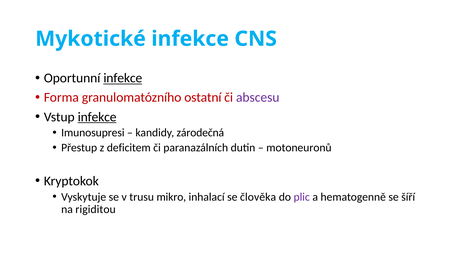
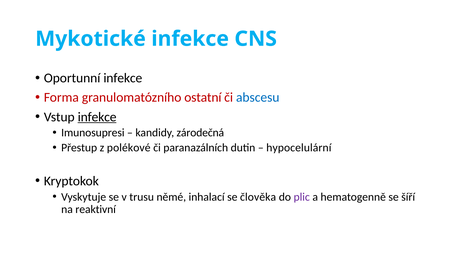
infekce underline: present -> none (123, 78)
abscesu colour: purple -> blue (258, 97)
deficitem: deficitem -> polékové (129, 148)
motoneuronů: motoneuronů -> hypocelulární (299, 148)
mikro: mikro -> němé (171, 197)
rigiditou: rigiditou -> reaktivní (96, 209)
